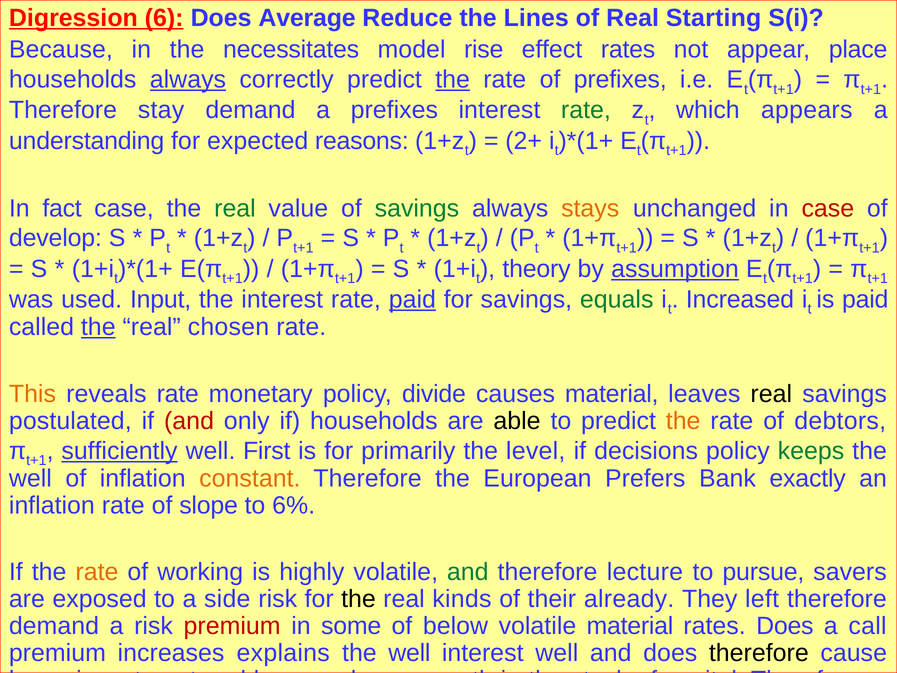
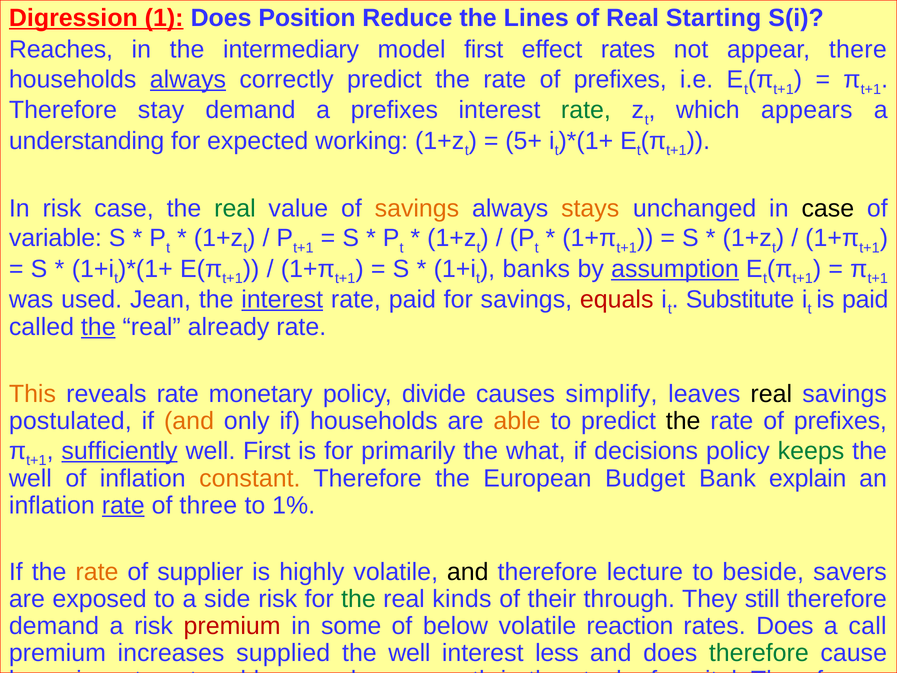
6: 6 -> 1 (164, 18)
Average: Average -> Position (307, 18)
Because: Because -> Reaches (61, 50)
necessitates: necessitates -> intermediary (291, 50)
model rise: rise -> first (484, 50)
place: place -> there (858, 50)
the underline: present -> none (453, 80)
reasons: reasons -> working (362, 141)
2+: 2+ -> 5+ (524, 141)
In fact: fact -> risk (62, 208)
savings colour: green -> orange (417, 208)
case colour: red -> black (828, 208)
develop: develop -> variable (55, 238)
theory: theory -> banks (536, 269)
Input: Input -> Jean (161, 299)
interest underline: none -> present (282, 299)
paid underline: present -> none (412, 299)
equals colour: green -> red (617, 299)
Increased: Increased -> Substitute (740, 299)
chosen: chosen -> already (229, 327)
causes material: material -> simplify (611, 394)
and colour: red -> orange (189, 421)
able colour: black -> orange (517, 421)
the colour: orange -> black (683, 421)
debtors: debtors -> prefixes (840, 421)
level: level -> what (536, 451)
Prefers: Prefers -> Budget (645, 478)
exactly: exactly -> explain (808, 478)
rate underline: none -> present (123, 505)
slope: slope -> three (208, 505)
6%: 6% -> 1% (294, 505)
working: working -> supplier (200, 572)
and colour: green -> black (468, 572)
pursue: pursue -> beside (763, 572)
the colour: black -> green (359, 599)
already: already -> through (629, 599)
left: left -> still (762, 599)
volatile material: material -> reaction (630, 626)
explains: explains -> supplied (283, 653)
interest well: well -> less (557, 653)
therefore colour: black -> green (759, 653)
